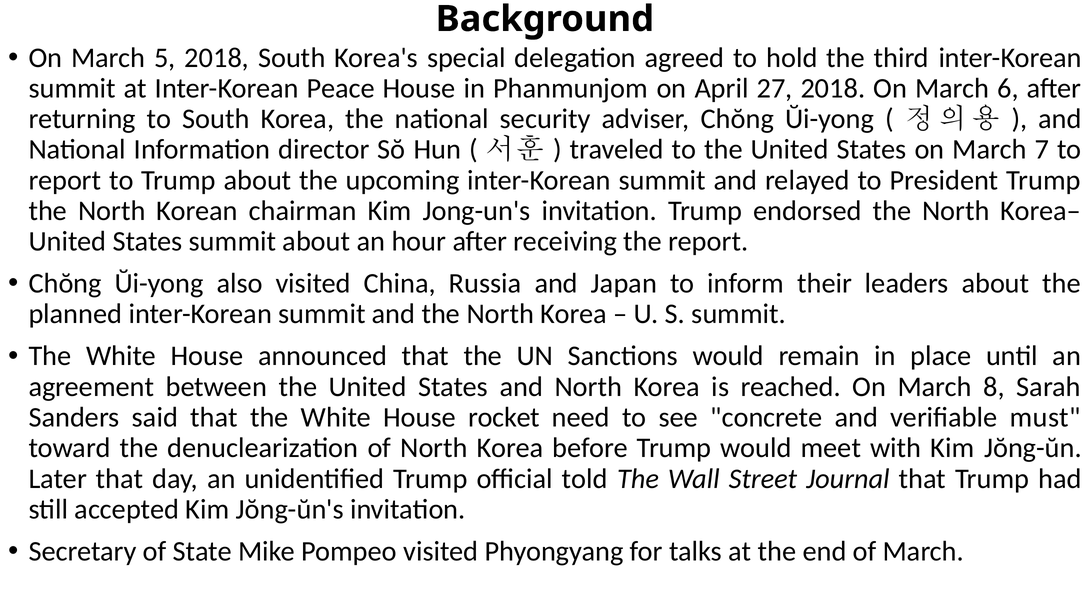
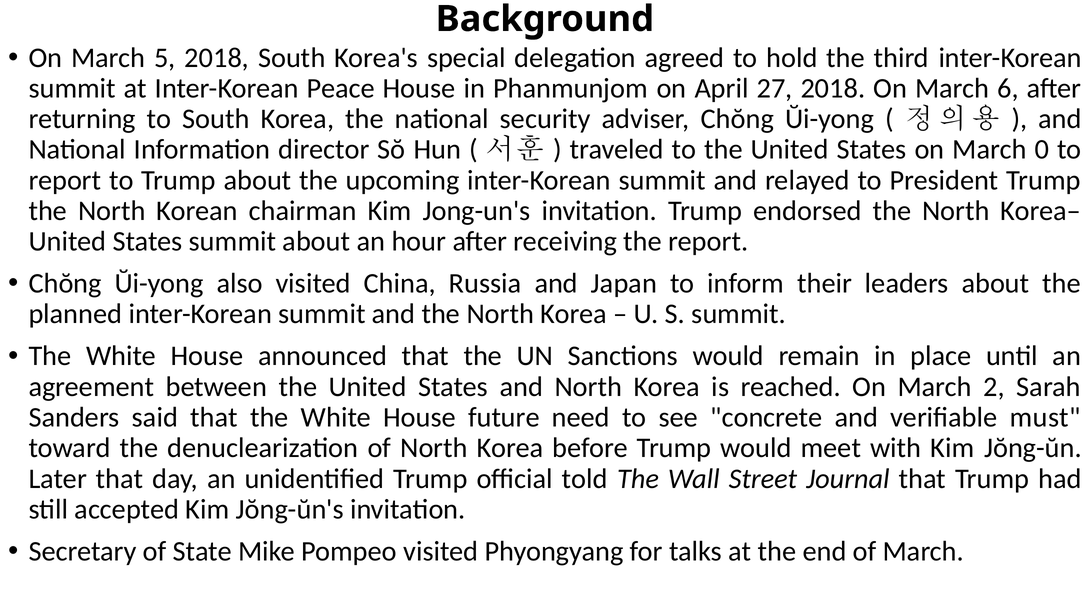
7: 7 -> 0 (1042, 150)
8: 8 -> 2 (994, 387)
rocket: rocket -> future (504, 417)
